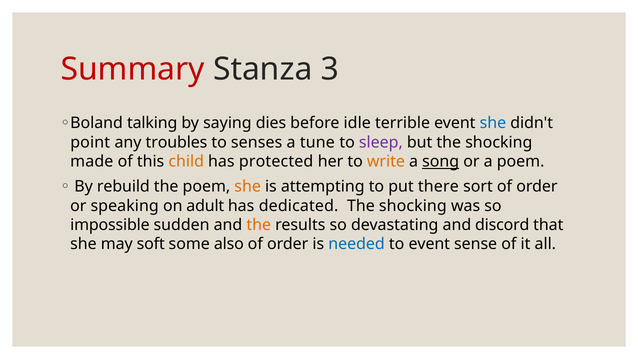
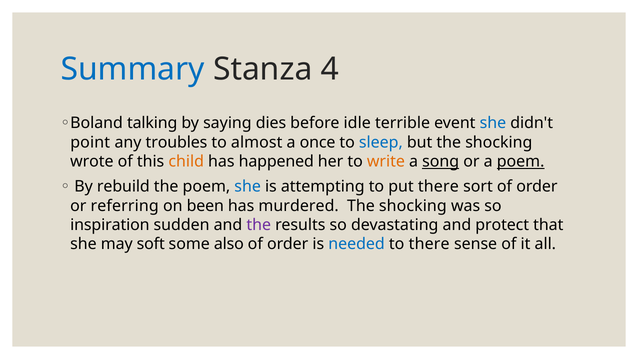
Summary colour: red -> blue (133, 69)
3: 3 -> 4 (330, 69)
senses: senses -> almost (257, 142)
tune: tune -> once (318, 142)
sleep colour: purple -> blue (381, 142)
made: made -> wrote (92, 161)
protected: protected -> happened (276, 161)
poem underline: none -> present (521, 161)
she colour: orange -> blue (248, 187)
speaking: speaking -> referring (125, 206)
adult: adult -> been (205, 206)
dedicated: dedicated -> murdered (299, 206)
impossible: impossible -> inspiration (110, 225)
the colour: orange -> purple (259, 225)
discord: discord -> protect (502, 225)
to event: event -> there (429, 244)
